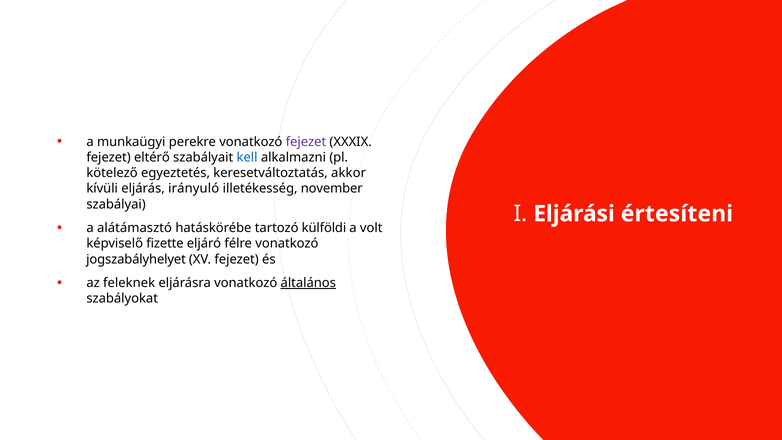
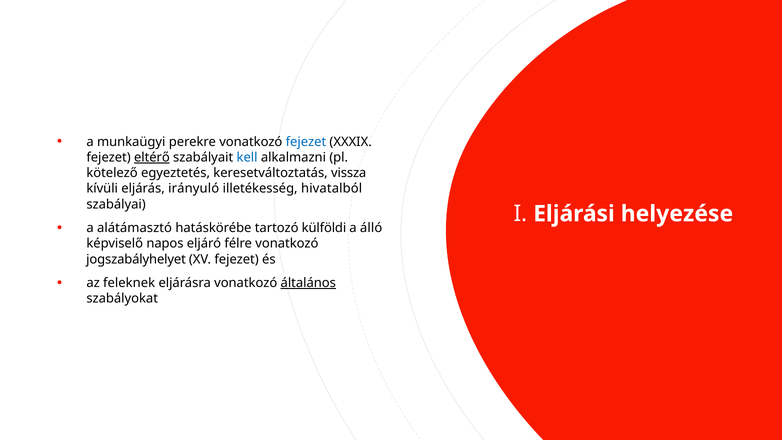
fejezet colour: purple -> blue (306, 142)
eltérő underline: none -> present (152, 157)
akkor: akkor -> vissza (349, 173)
november: november -> hivatalból (332, 189)
értesíteni: értesíteni -> helyezése (677, 214)
volt: volt -> álló (371, 228)
fizette: fizette -> napos (165, 244)
